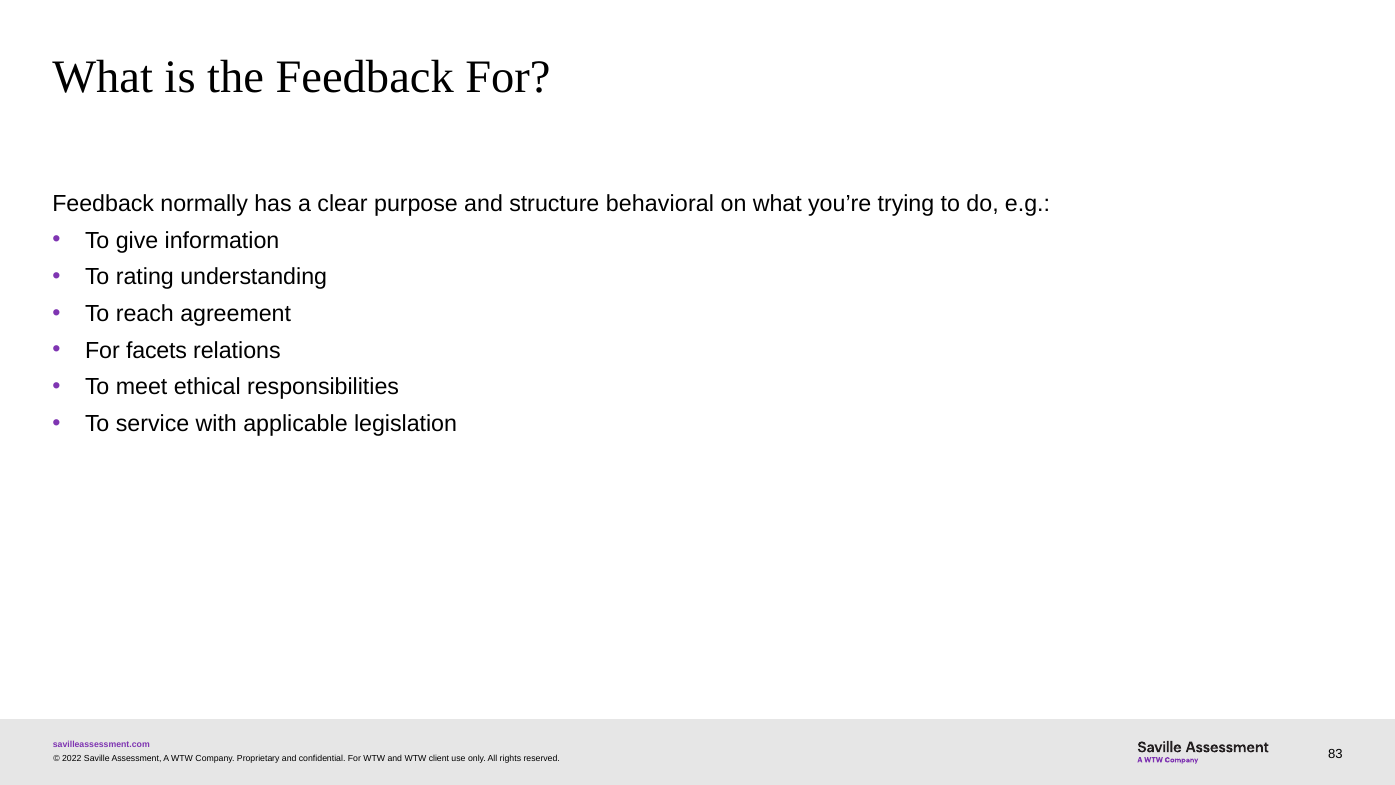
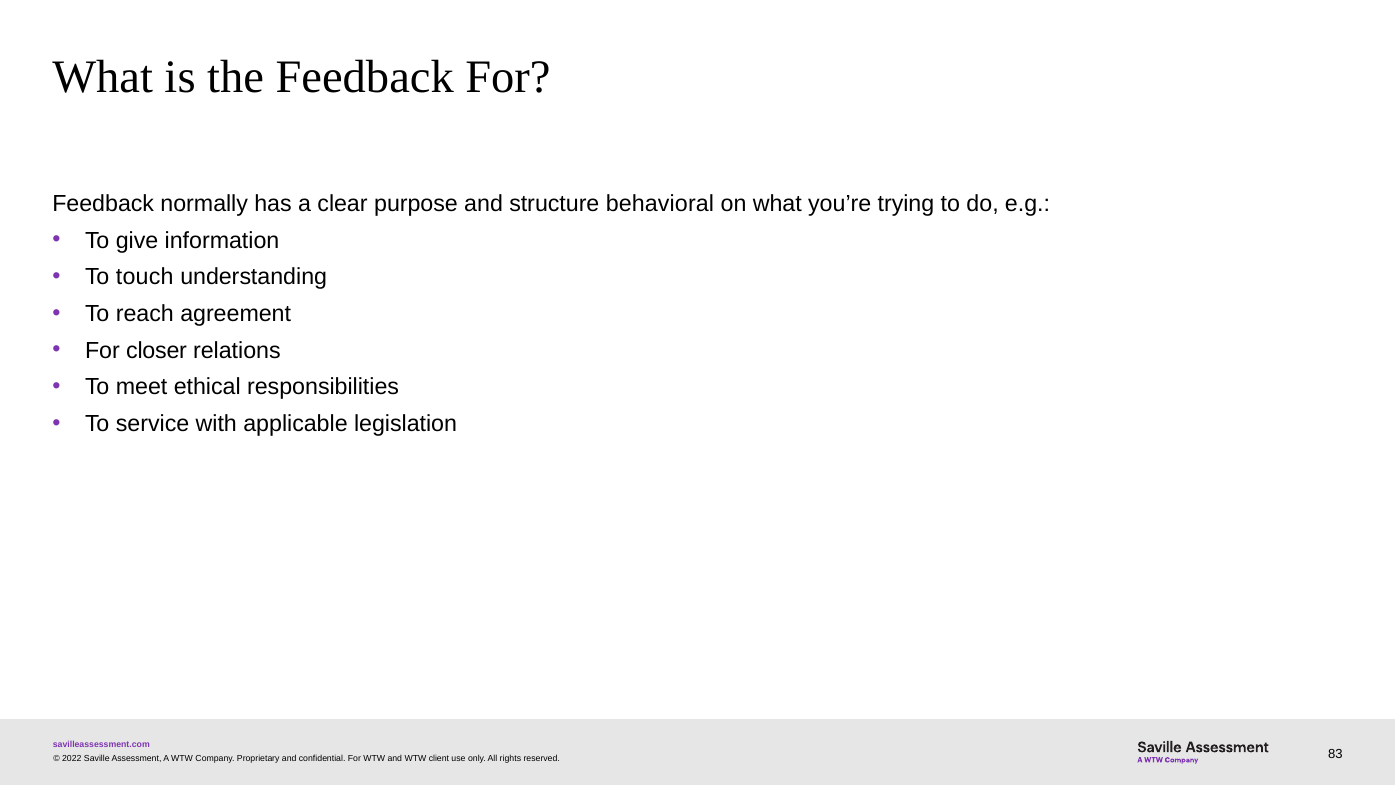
rating: rating -> touch (145, 277)
facets: facets -> closer (157, 350)
